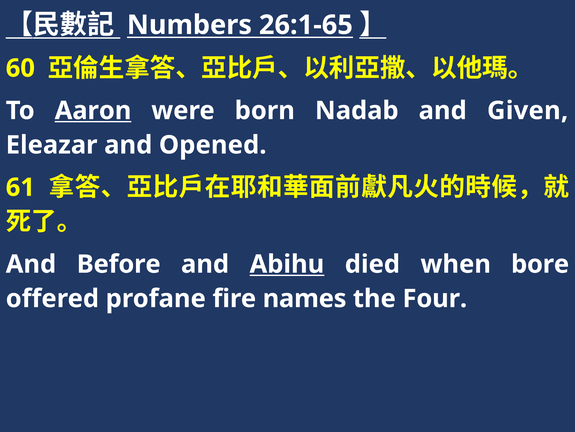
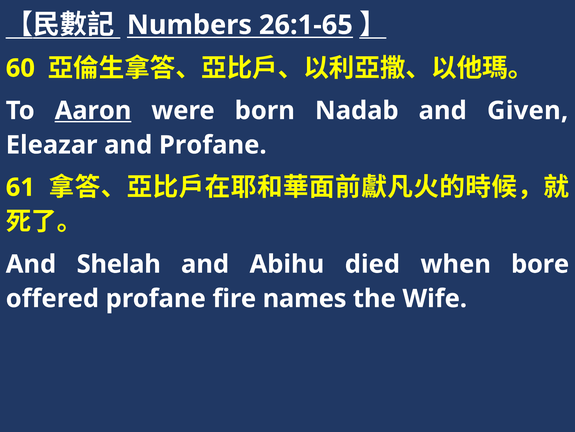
and Opened: Opened -> Profane (213, 145)
Before: Before -> Shelah (119, 264)
Abihu underline: present -> none (287, 264)
Four: Four -> Wife (435, 298)
